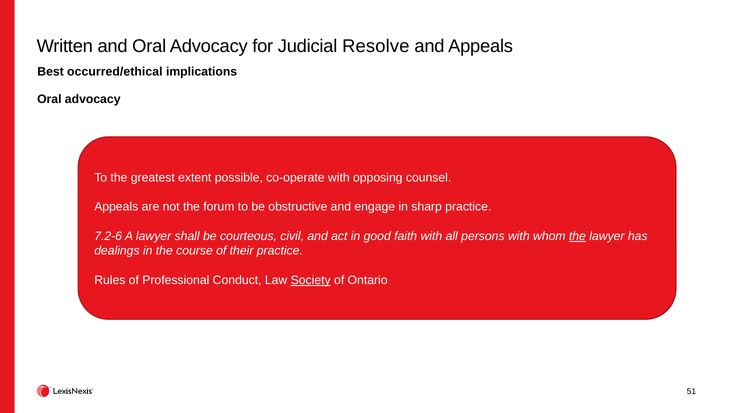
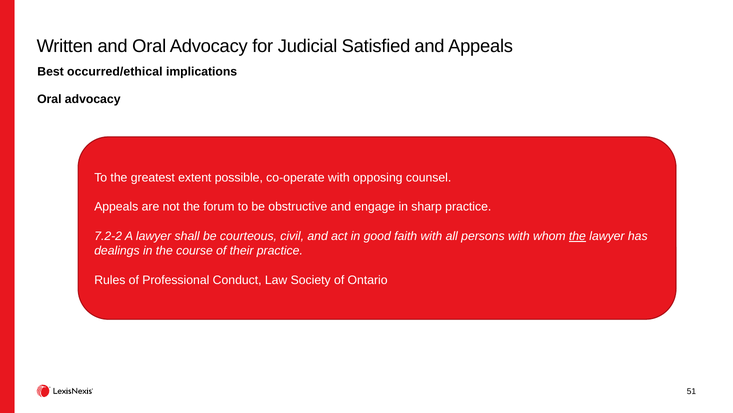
Resolve: Resolve -> Satisfied (376, 46)
7.2-6: 7.2-6 -> 7.2-2 (108, 236)
Society underline: present -> none (311, 280)
